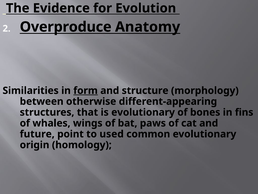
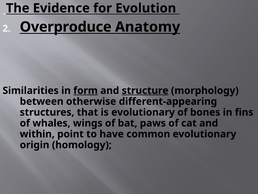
structure underline: none -> present (145, 90)
future: future -> within (37, 134)
used: used -> have (112, 134)
